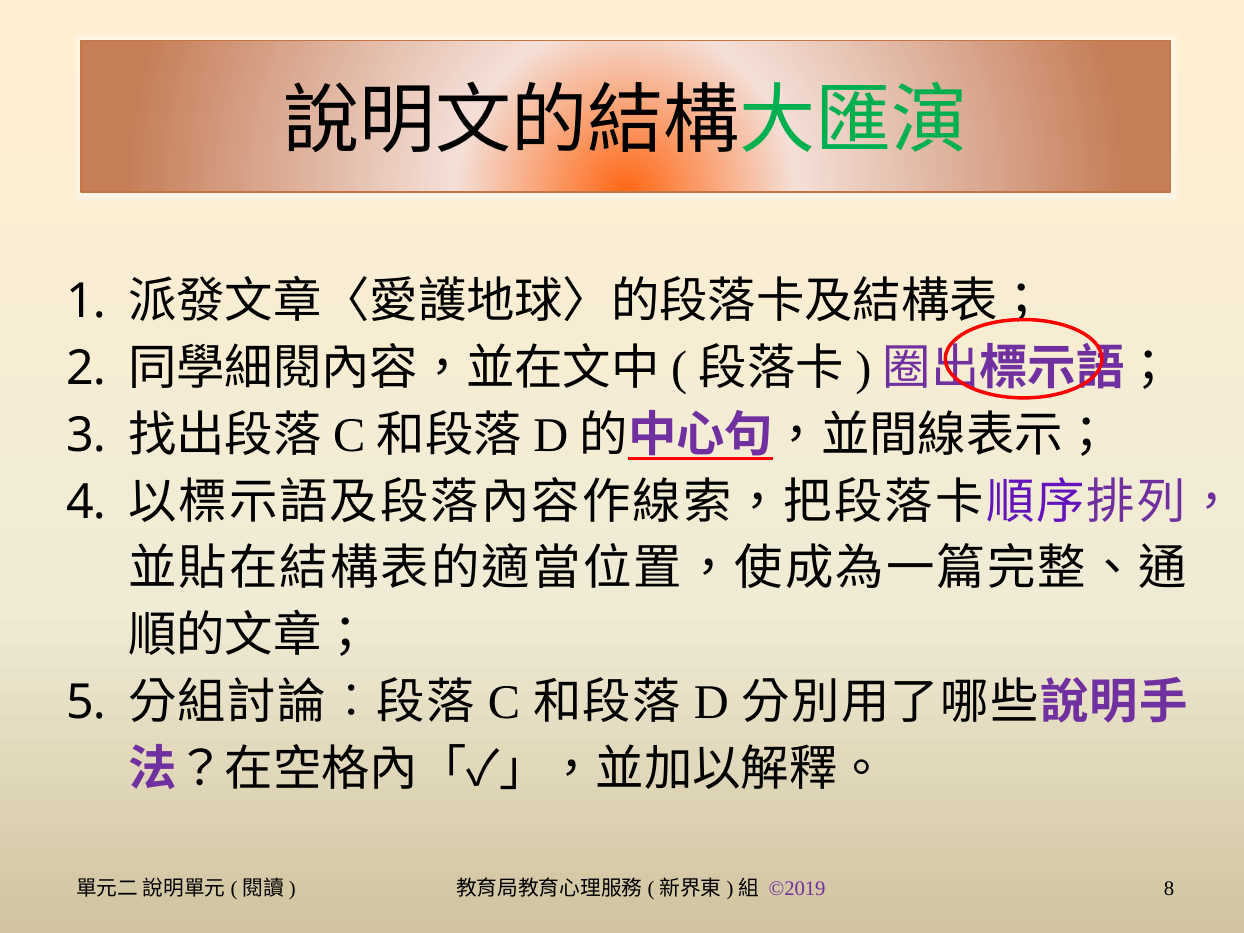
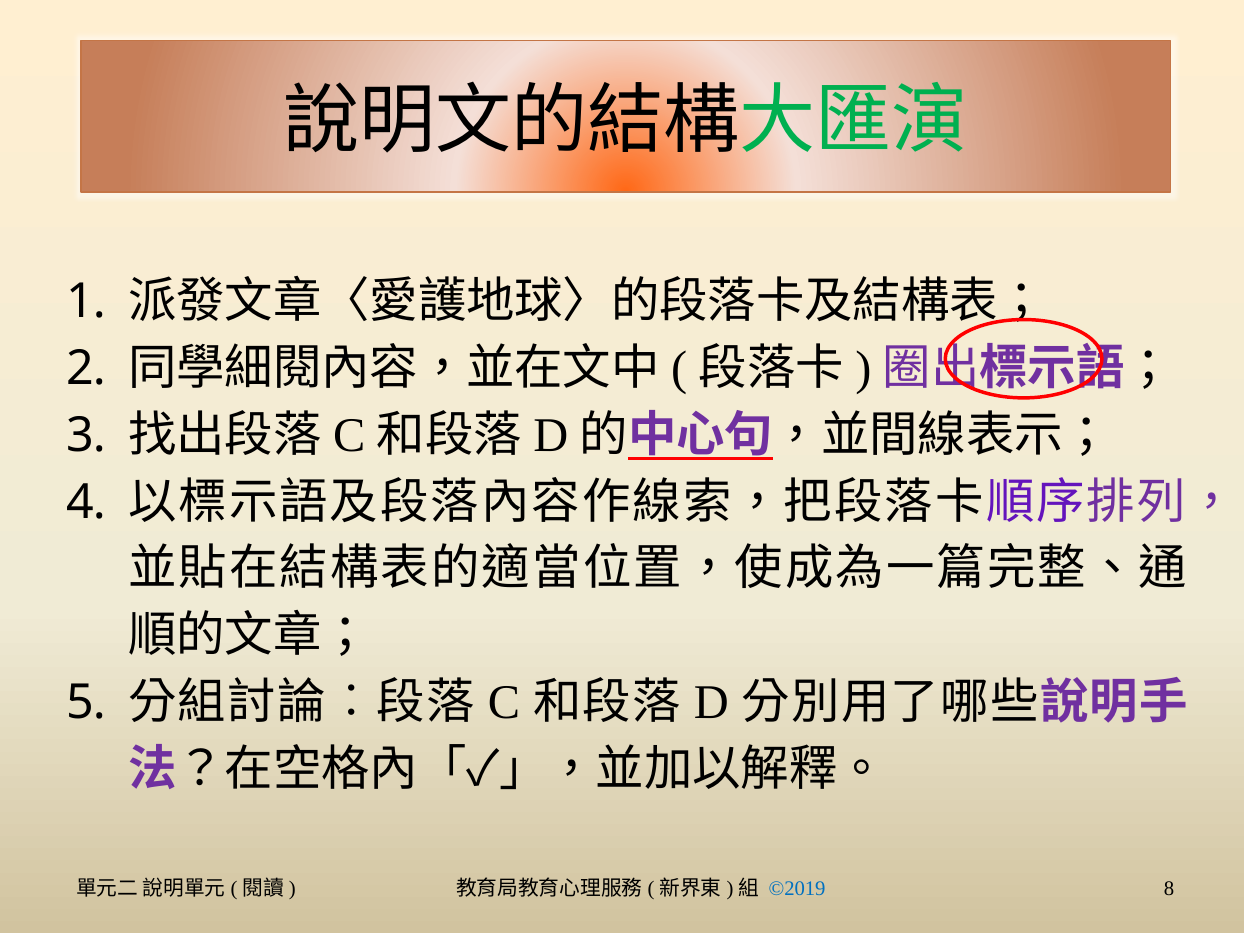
©2019 colour: purple -> blue (797, 888)
